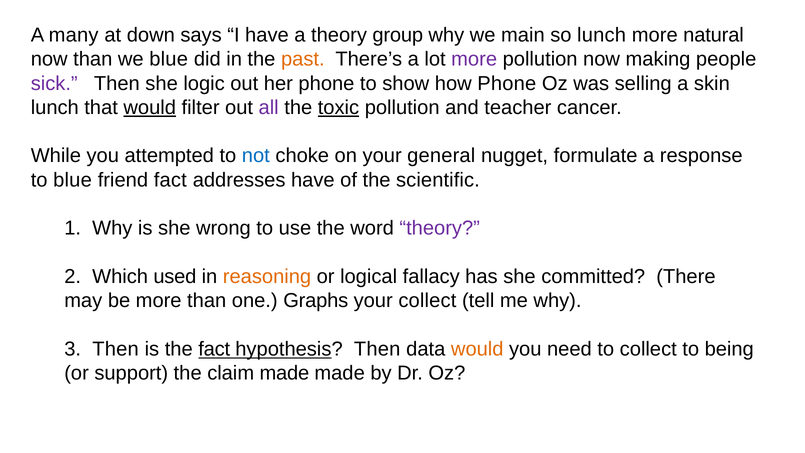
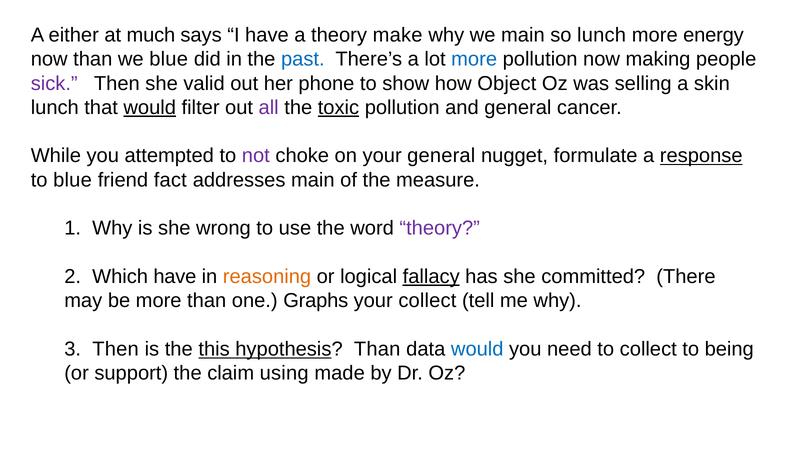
many: many -> either (74, 35)
down: down -> much (151, 35)
group: group -> make (398, 35)
natural: natural -> energy (714, 35)
past colour: orange -> blue (303, 59)
more colour: purple -> blue (474, 59)
logic: logic -> valid (204, 83)
how Phone: Phone -> Object (507, 83)
and teacher: teacher -> general (518, 107)
not colour: blue -> purple (256, 156)
response underline: none -> present (701, 156)
addresses have: have -> main (313, 180)
scientific: scientific -> measure (438, 180)
Which used: used -> have (175, 277)
fallacy underline: none -> present (431, 277)
the fact: fact -> this (214, 349)
hypothesis Then: Then -> Than (377, 349)
would colour: orange -> blue (477, 349)
claim made: made -> using (284, 373)
